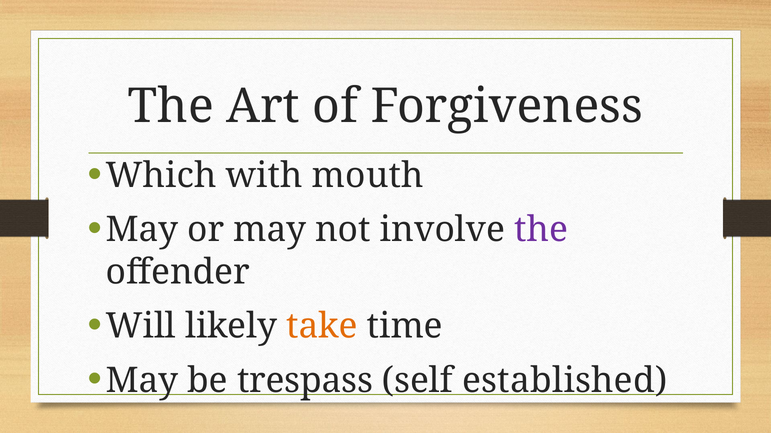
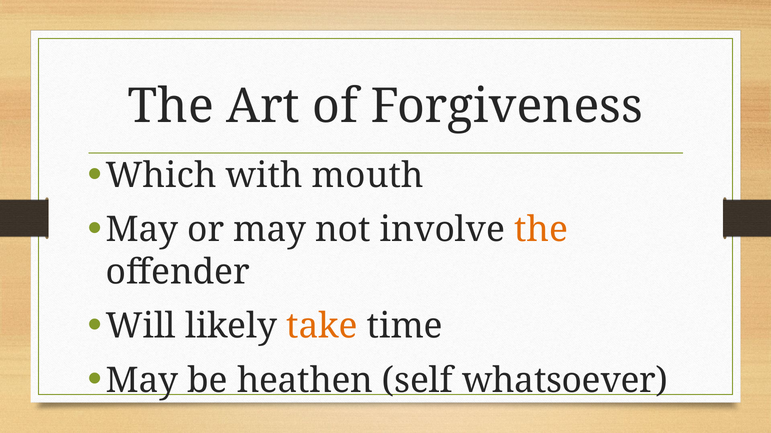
the colour: purple -> orange (541, 230)
trespass: trespass -> heathen (305, 381)
established: established -> whatsoever (565, 381)
